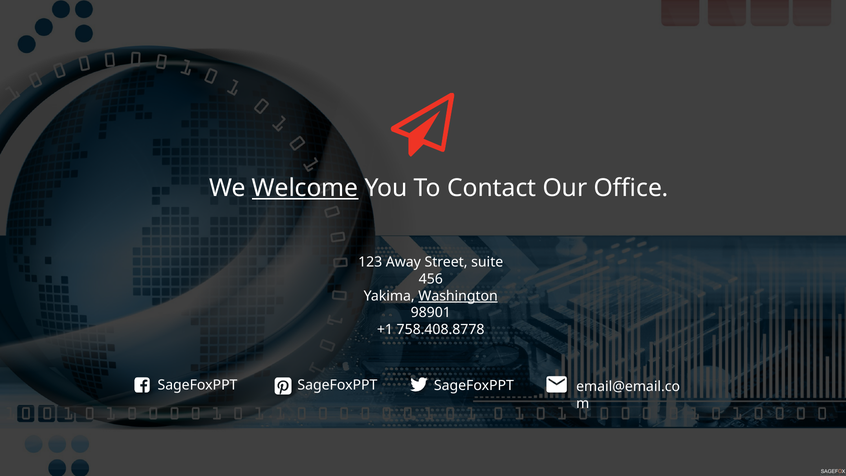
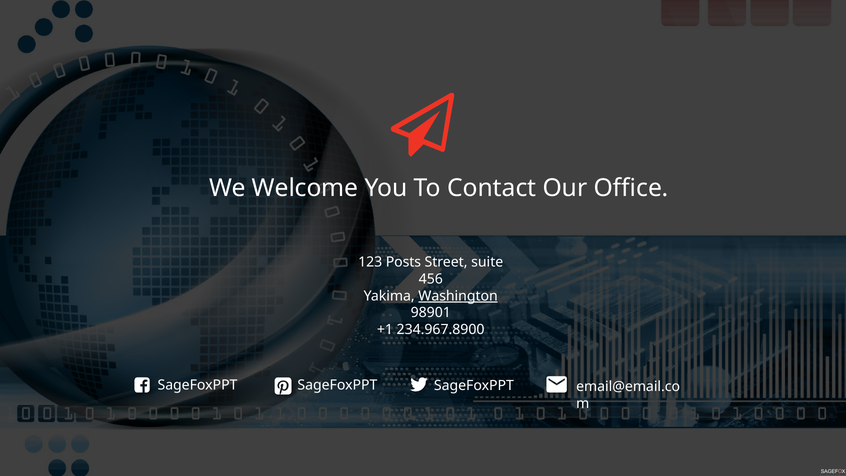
Welcome underline: present -> none (305, 188)
Away: Away -> Posts (403, 262)
758.408.8778: 758.408.8778 -> 234.967.8900 (441, 330)
